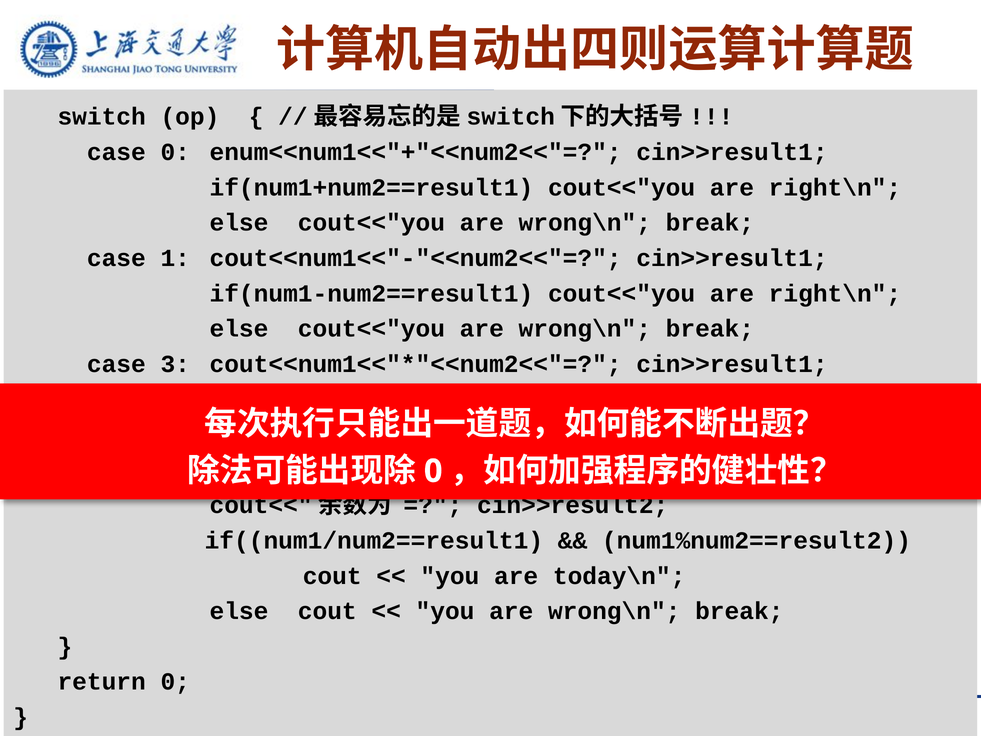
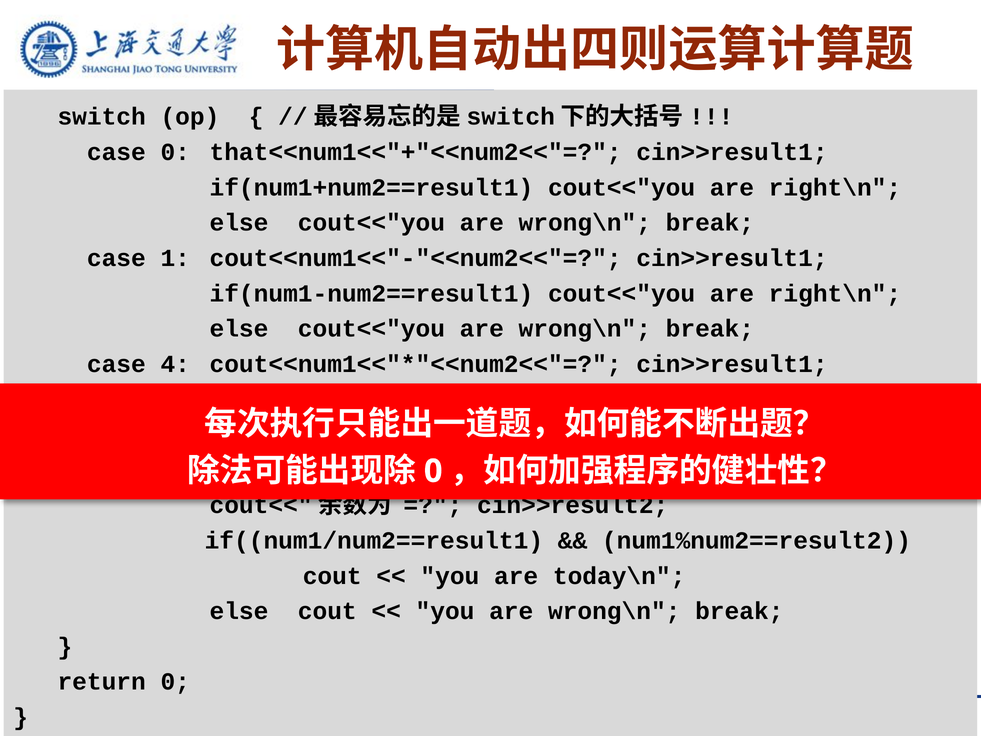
enum<<num1<<"+"<<num2<<"=: enum<<num1<<"+"<<num2<<"= -> that<<num1<<"+"<<num2<<"= (416, 152)
3: 3 -> 4 (175, 364)
